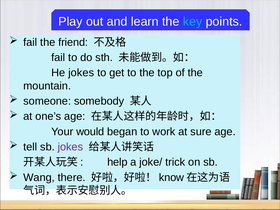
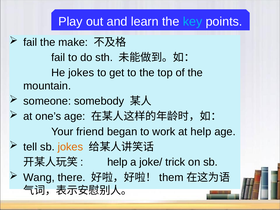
friend: friend -> make (73, 42)
would: would -> friend (90, 132)
at sure: sure -> help (201, 132)
jokes colour: purple -> orange (70, 147)
know: know -> them (171, 177)
